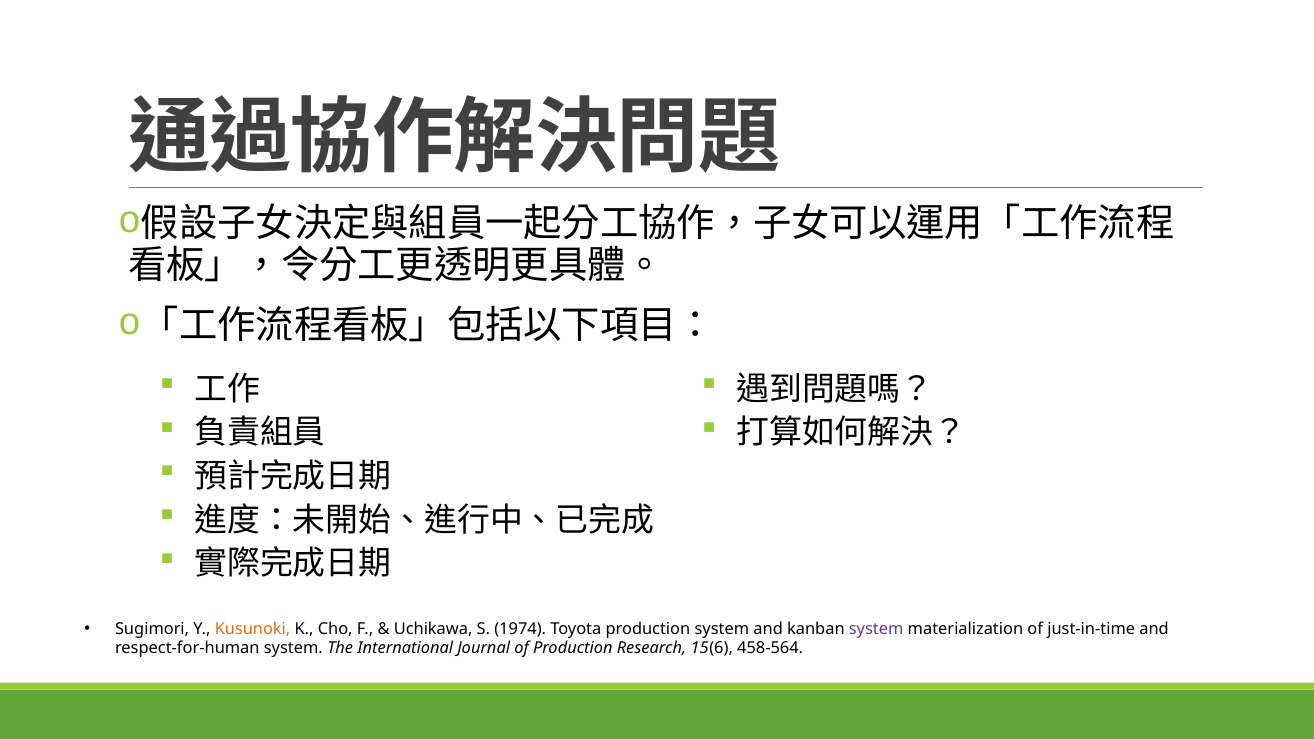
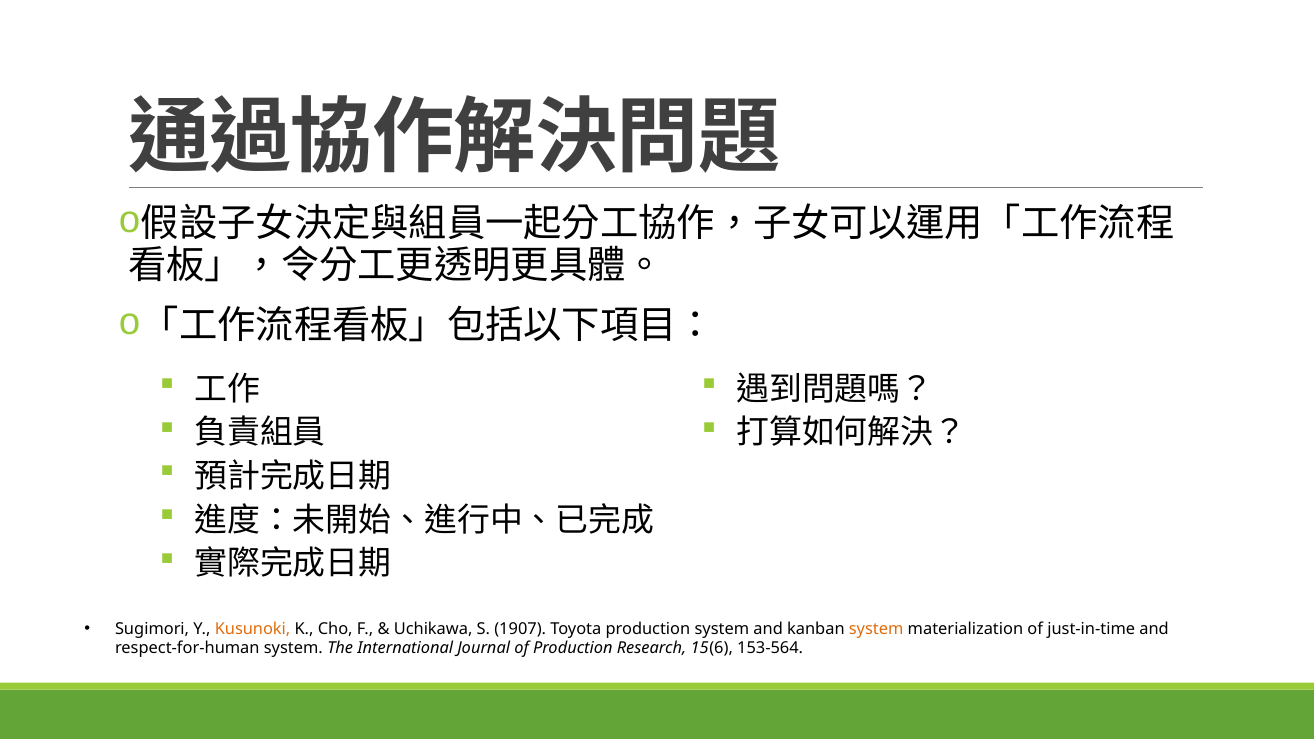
1974: 1974 -> 1907 (520, 629)
system colour: purple -> orange (876, 629)
458-564: 458-564 -> 153-564 (770, 649)
